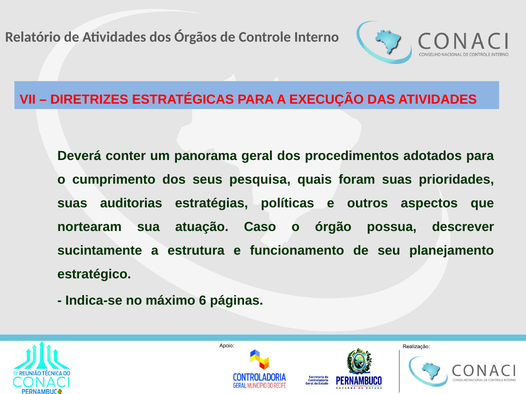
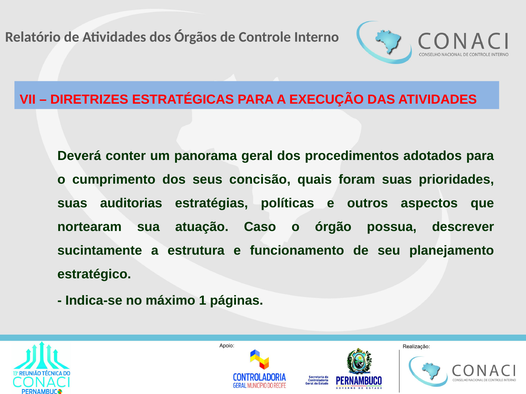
pesquisa: pesquisa -> concisão (260, 180)
6: 6 -> 1 (203, 301)
